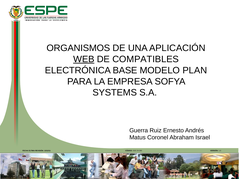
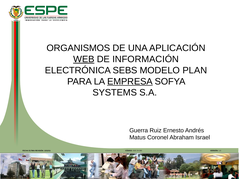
COMPATIBLES: COMPATIBLES -> INFORMACIÓN (146, 59)
BASE: BASE -> SEBS (125, 70)
EMPRESA underline: none -> present (130, 82)
